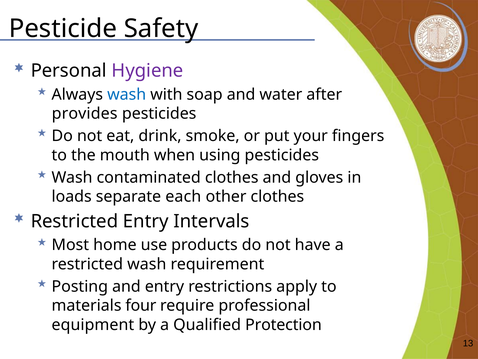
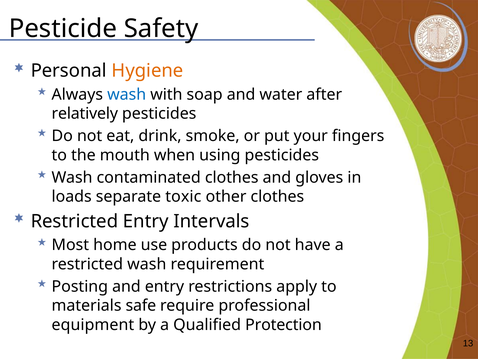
Hygiene colour: purple -> orange (148, 71)
provides: provides -> relatively (85, 113)
each: each -> toxic (183, 196)
four: four -> safe (141, 305)
